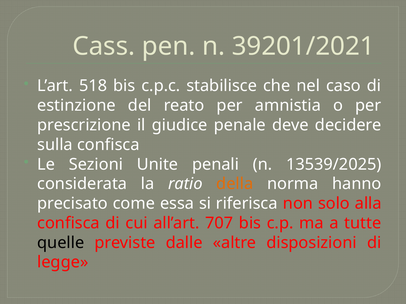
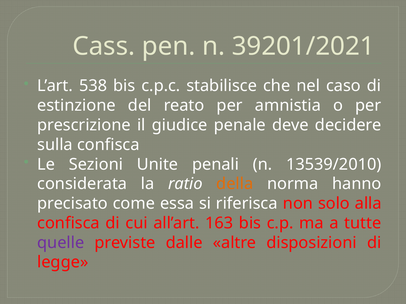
518: 518 -> 538 (93, 86)
13539/2025: 13539/2025 -> 13539/2010 (334, 165)
707: 707 -> 163 (219, 223)
quelle colour: black -> purple (61, 243)
